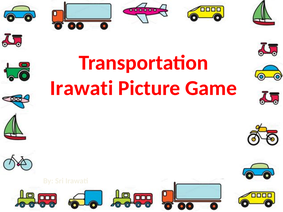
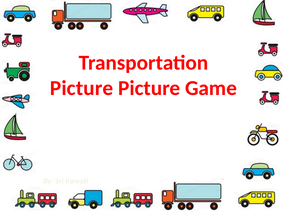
Irawati: Irawati -> Picture (82, 88)
